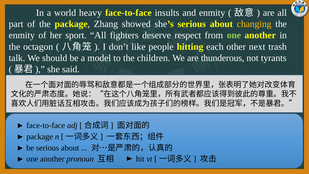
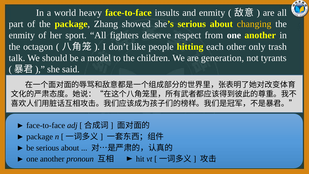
one colour: light green -> white (234, 35)
next: next -> only (257, 47)
thunderous: thunderous -> generation (222, 58)
